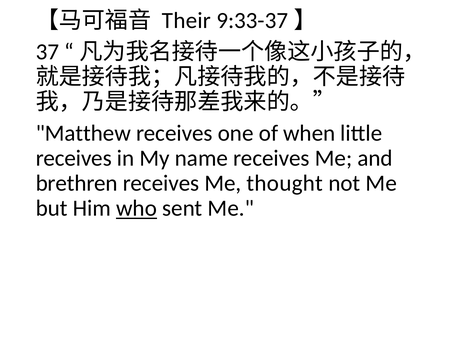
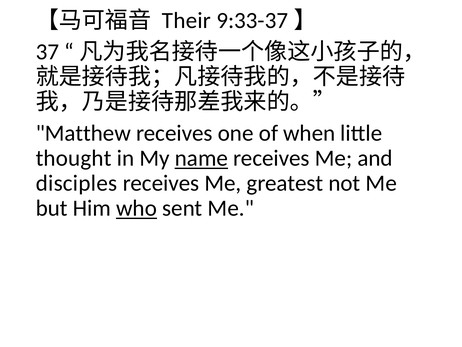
receives: receives -> thought (74, 158)
name underline: none -> present (201, 158)
brethren: brethren -> disciples (76, 183)
thought: thought -> greatest (285, 183)
